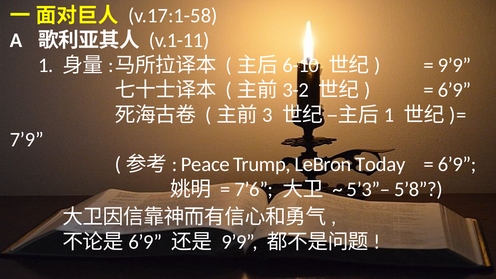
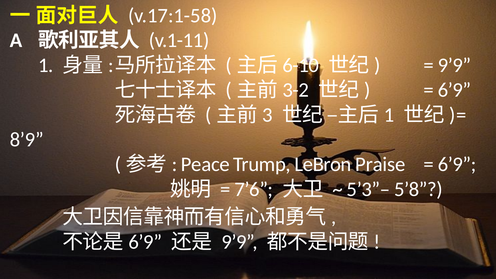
7’9: 7’9 -> 8’9 (27, 140)
Today: Today -> Praise (380, 164)
